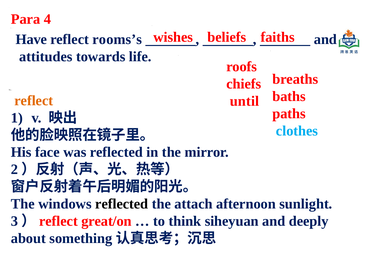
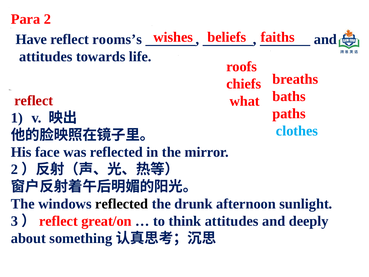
Para 4: 4 -> 2 (47, 19)
reflect colour: orange -> red (34, 100)
until: until -> what (245, 101)
attach: attach -> drunk (194, 204)
think siheyuan: siheyuan -> attitudes (232, 221)
